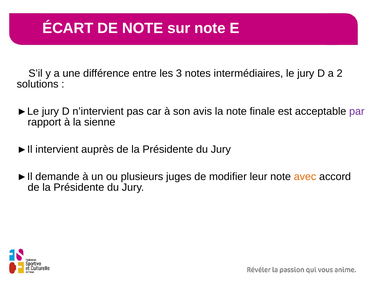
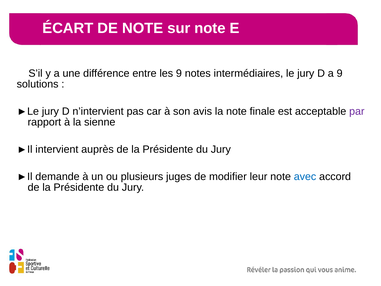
les 3: 3 -> 9 (179, 73)
a 2: 2 -> 9 (340, 73)
avec colour: orange -> blue (305, 176)
